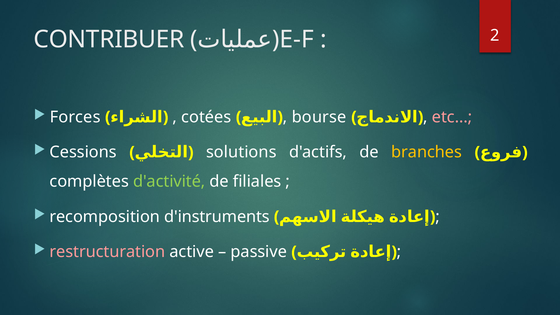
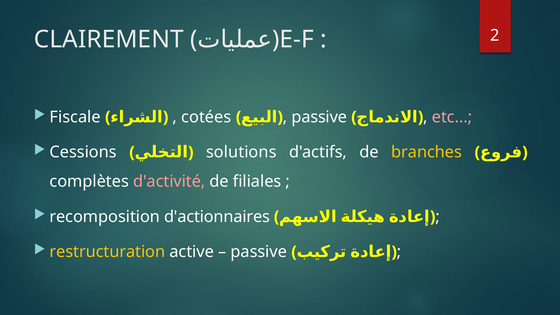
CONTRIBUER: CONTRIBUER -> CLAIREMENT (109, 39)
Forces: Forces -> Fiscale (75, 117)
bourse: bourse -> passive (319, 117)
d'activité colour: light green -> pink (169, 182)
d'instruments: d'instruments -> d'actionnaires (217, 217)
restructuration colour: pink -> yellow (107, 252)
